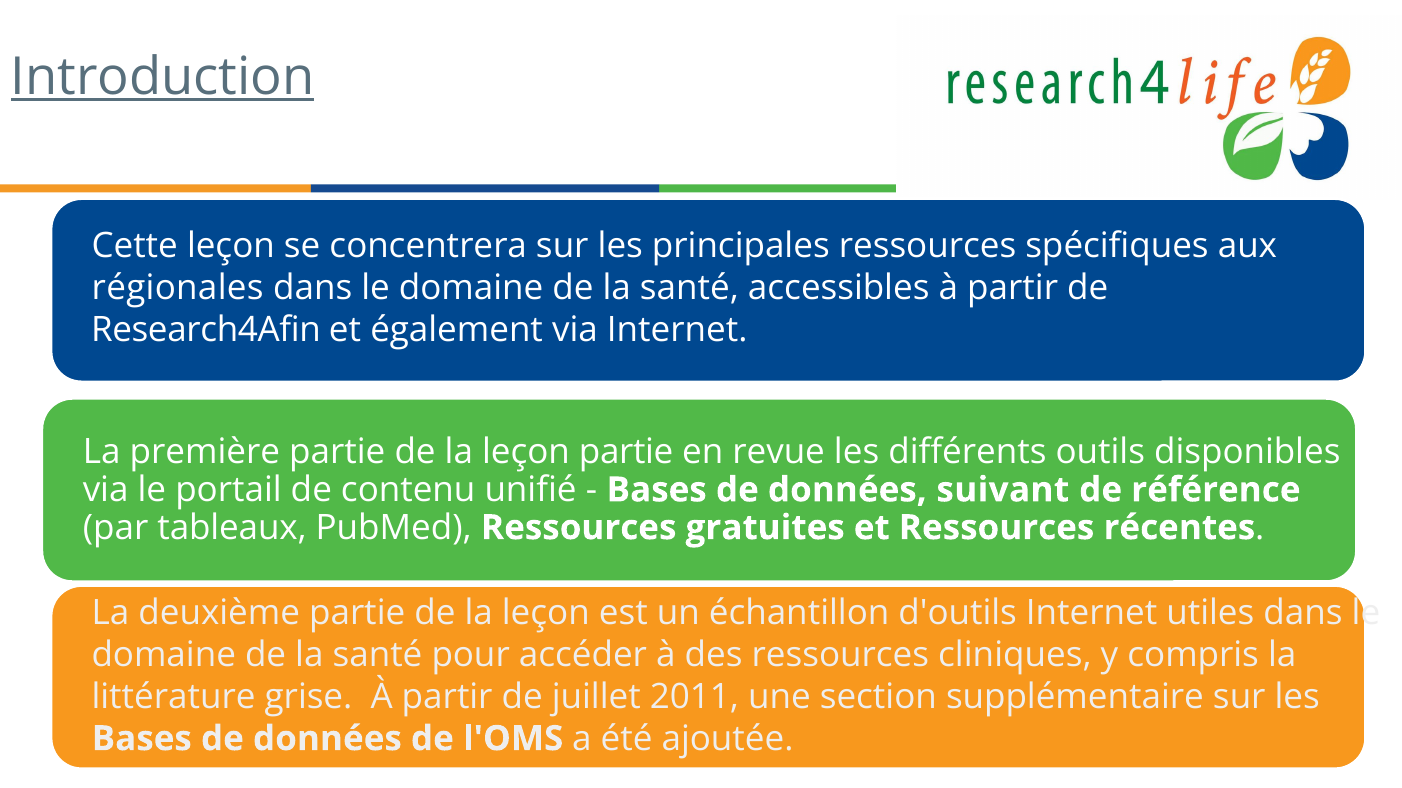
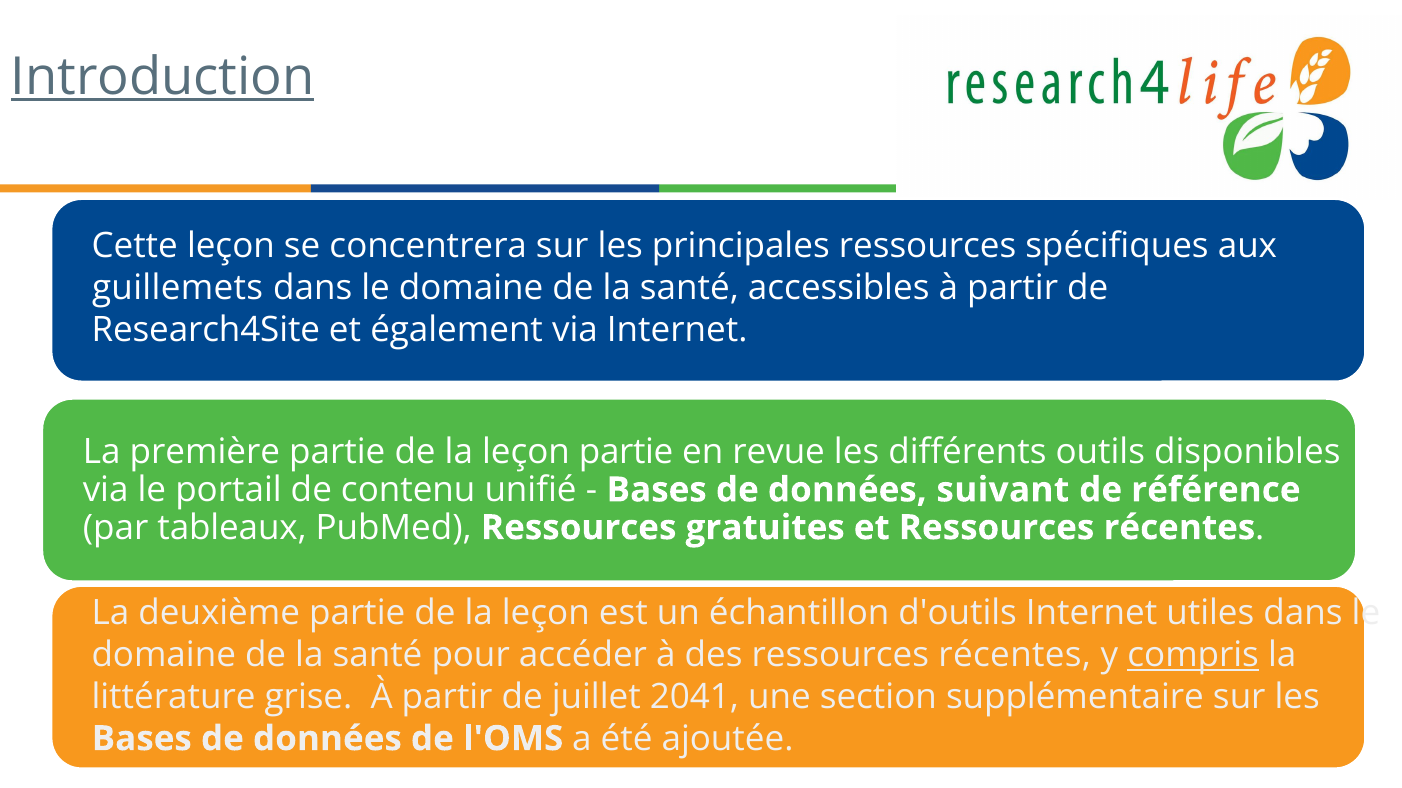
régionales: régionales -> guillemets (178, 288)
Research4Afin: Research4Afin -> Research4Site (206, 330)
des ressources cliniques: cliniques -> récentes (1015, 655)
compris underline: none -> present (1193, 655)
2011: 2011 -> 2041 (694, 697)
